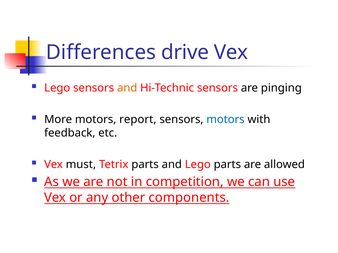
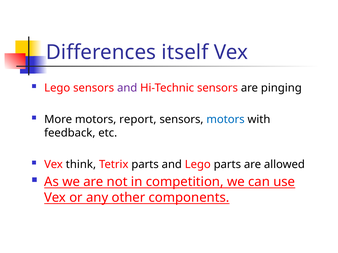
drive: drive -> itself (185, 52)
and colour: orange -> purple (127, 88)
must: must -> think (81, 165)
